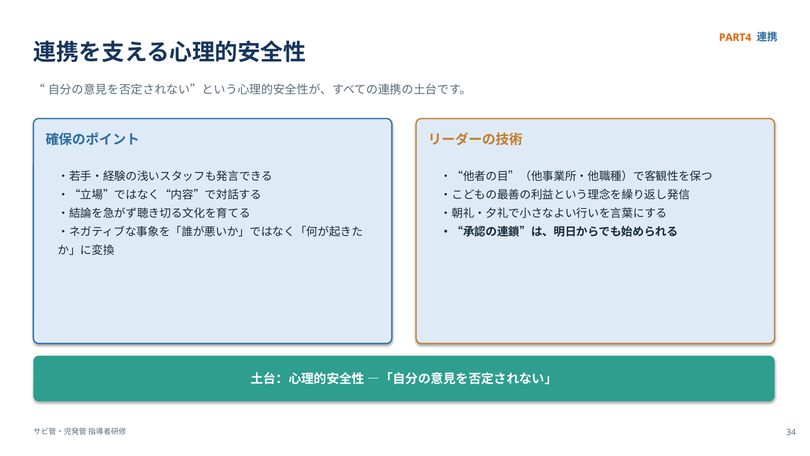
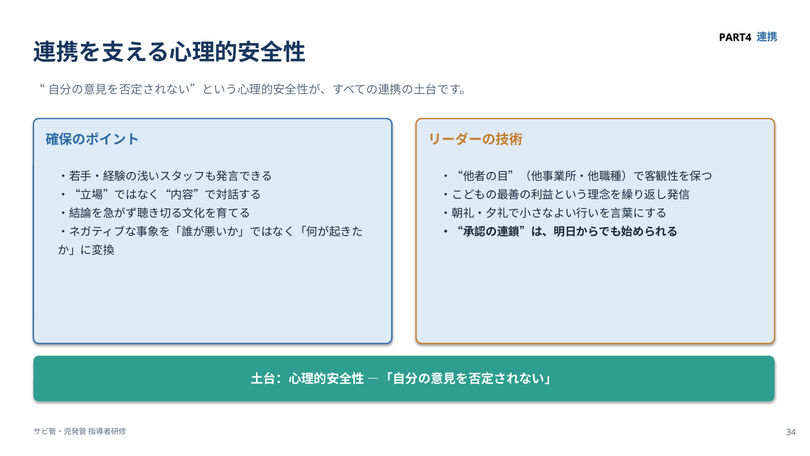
PART4 colour: orange -> black (735, 37)
